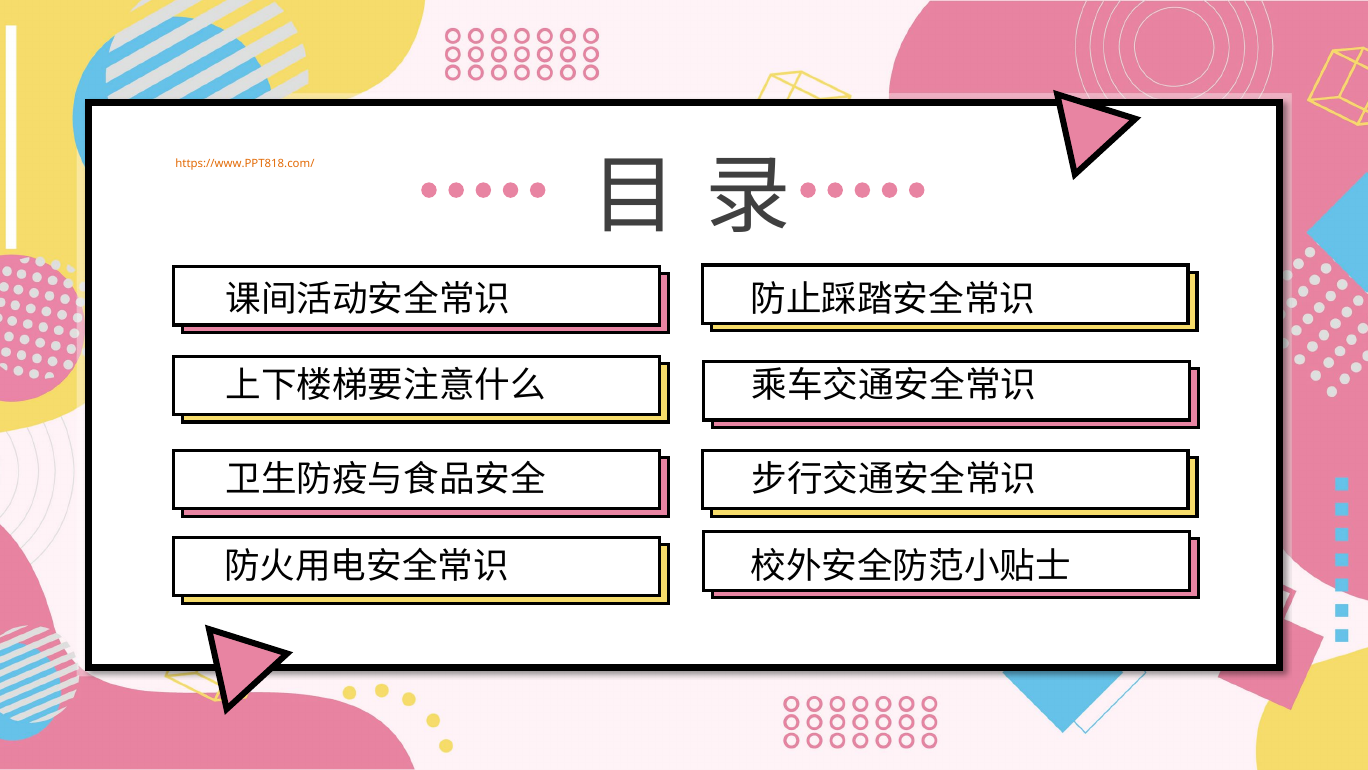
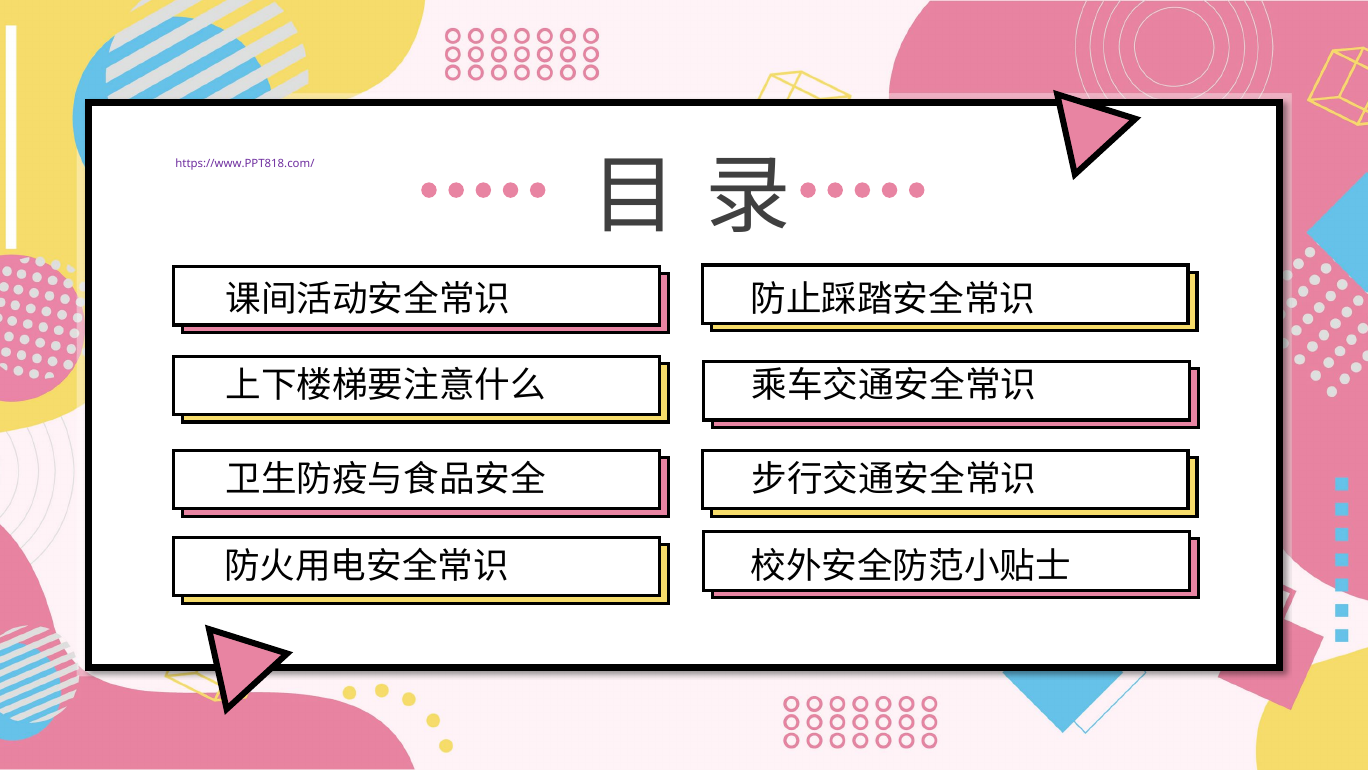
https://www.PPT818.com/ colour: orange -> purple (245, 164)
